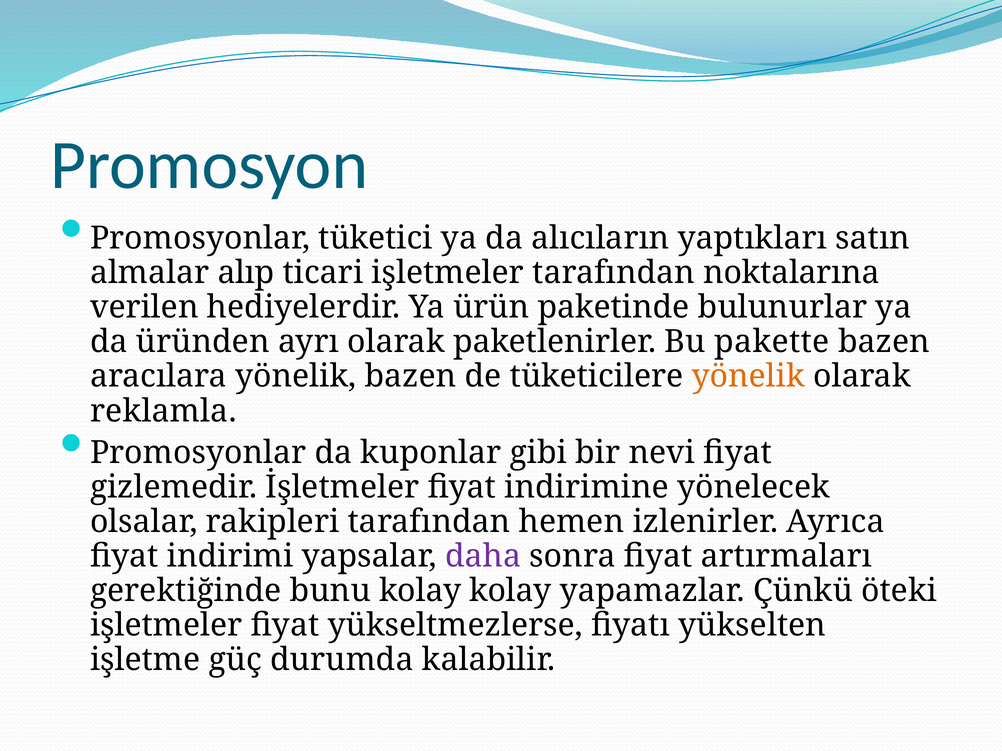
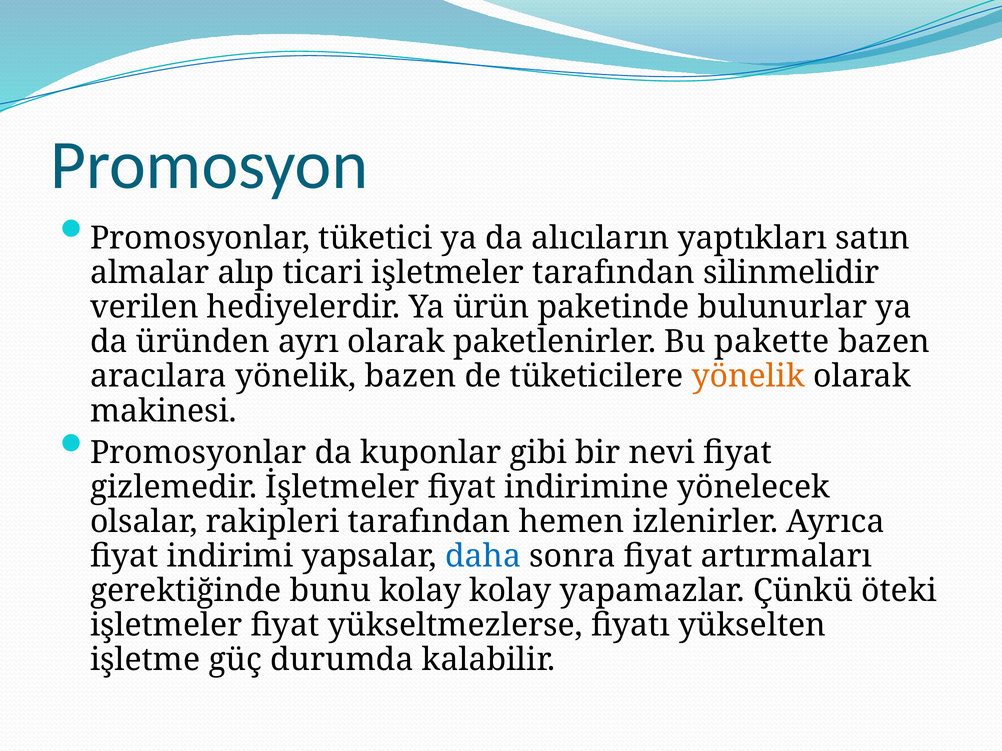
noktalarına: noktalarına -> silinmelidir (791, 273)
reklamla: reklamla -> makinesi (163, 411)
daha colour: purple -> blue (483, 556)
